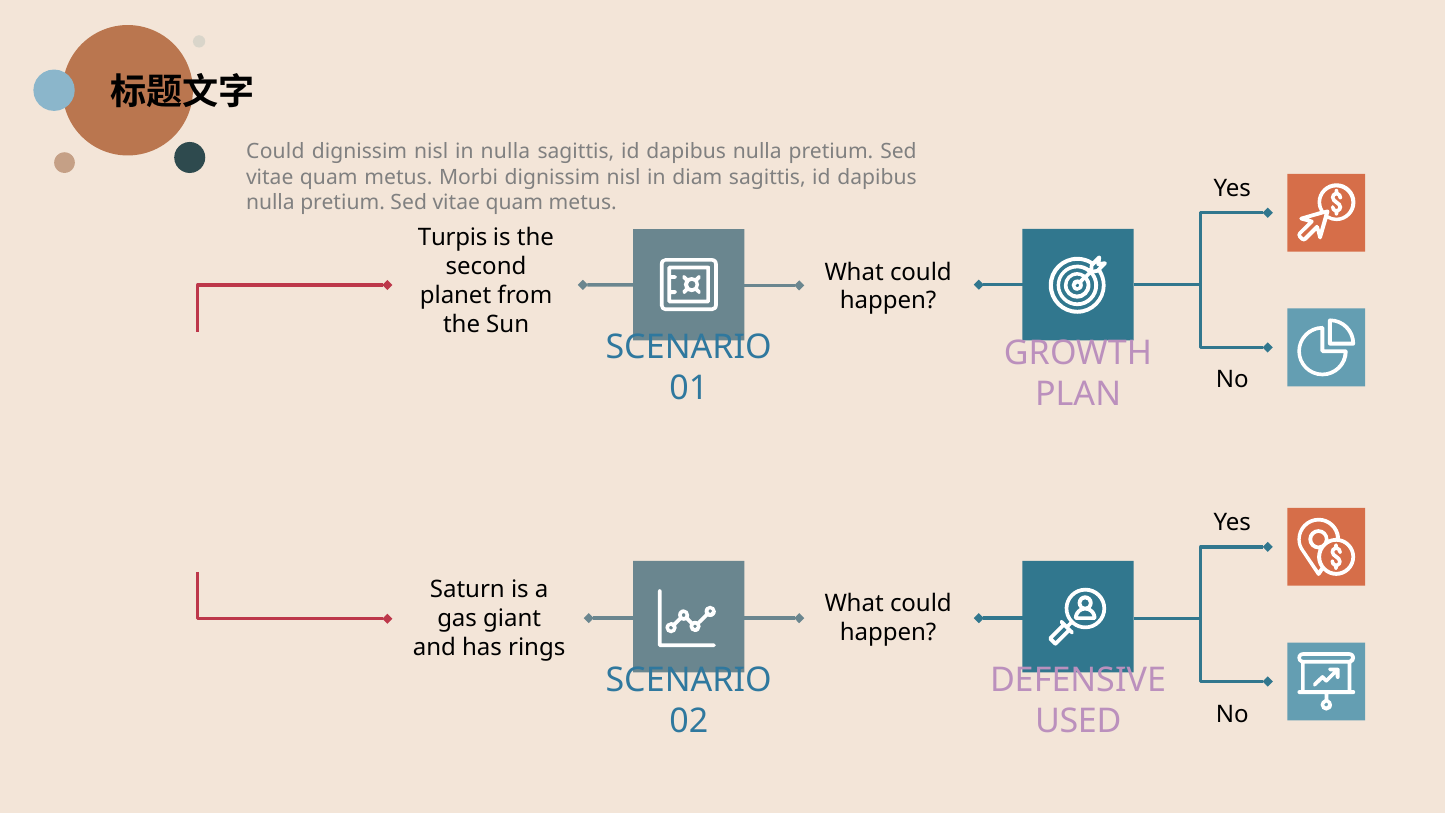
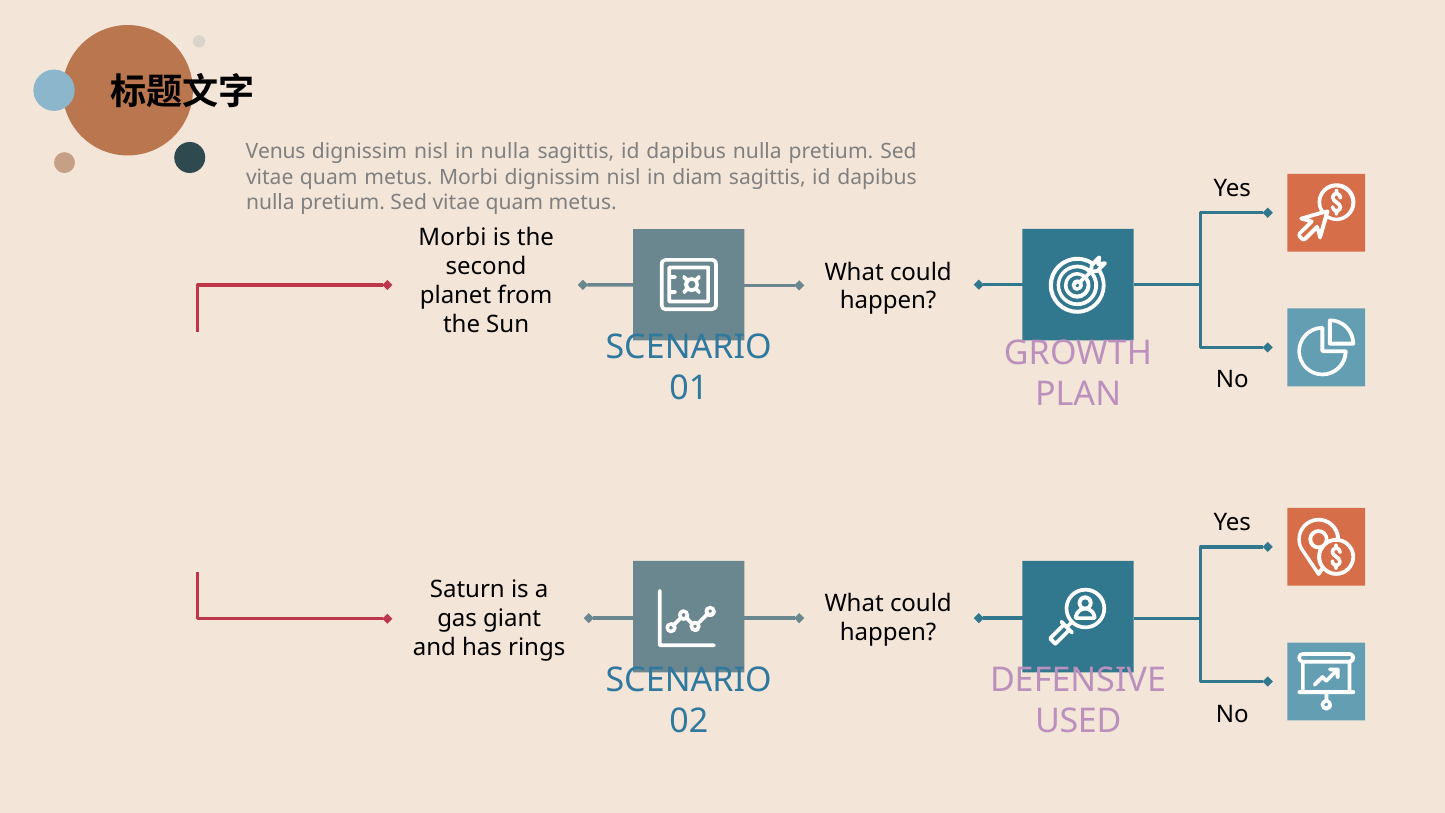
Could: Could -> Venus (276, 152)
Turpis: Turpis -> Morbi (452, 237)
